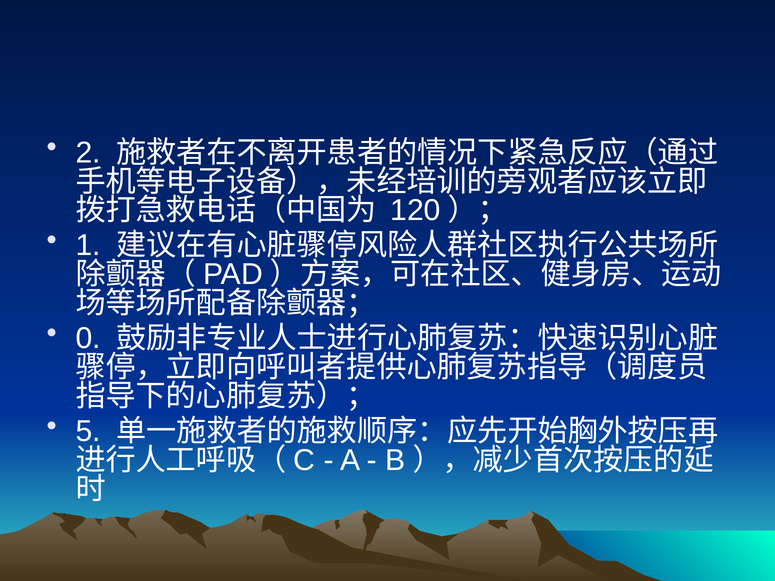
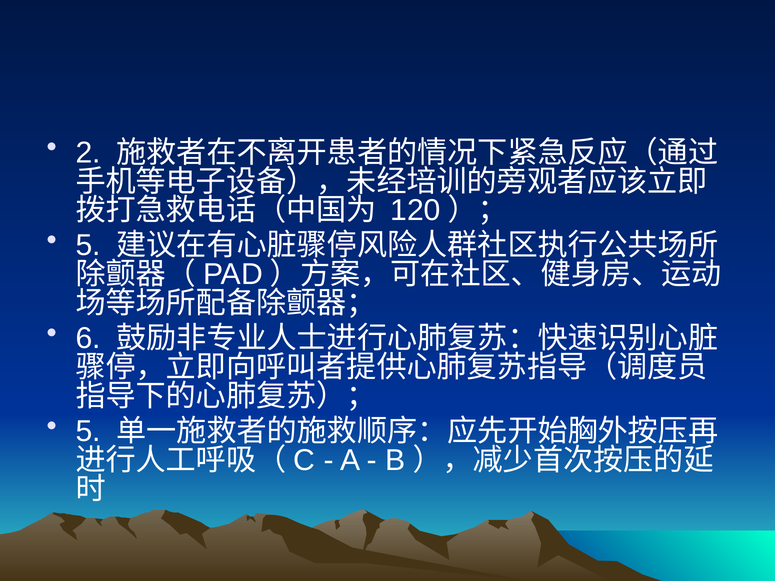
1: 1 -> 5 (88, 246)
0: 0 -> 6 (88, 339)
